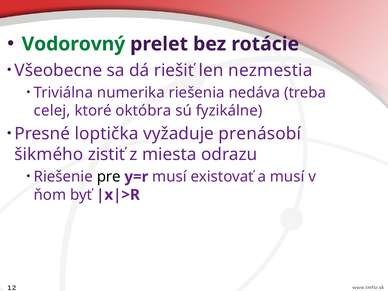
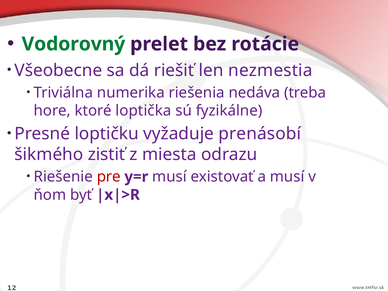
celej: celej -> hore (52, 111)
októbra: októbra -> loptička (143, 111)
loptička: loptička -> loptičku (107, 134)
pre colour: black -> red (109, 177)
